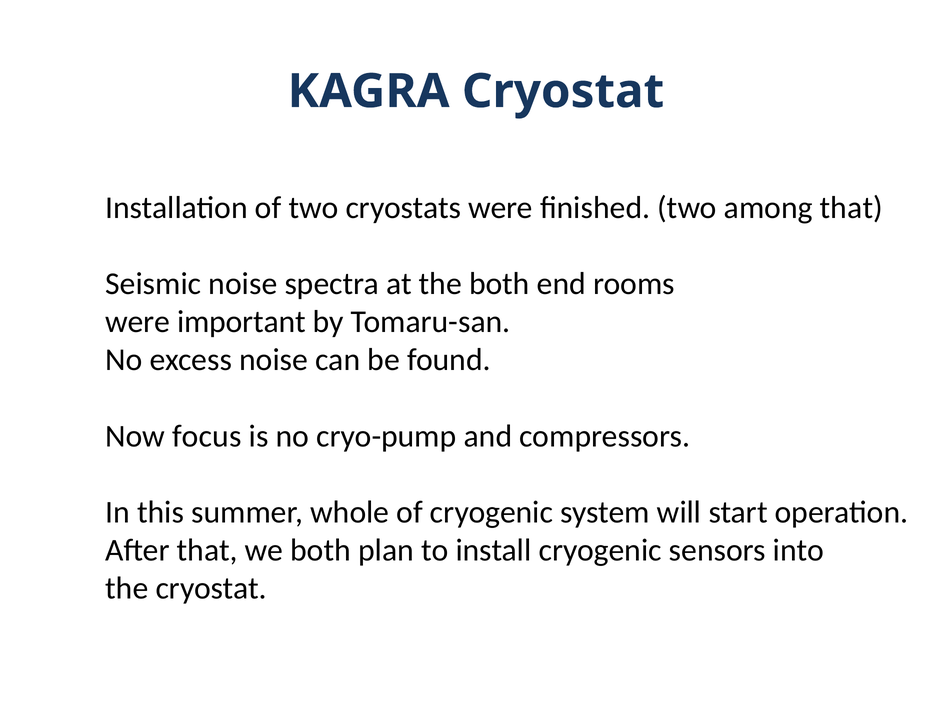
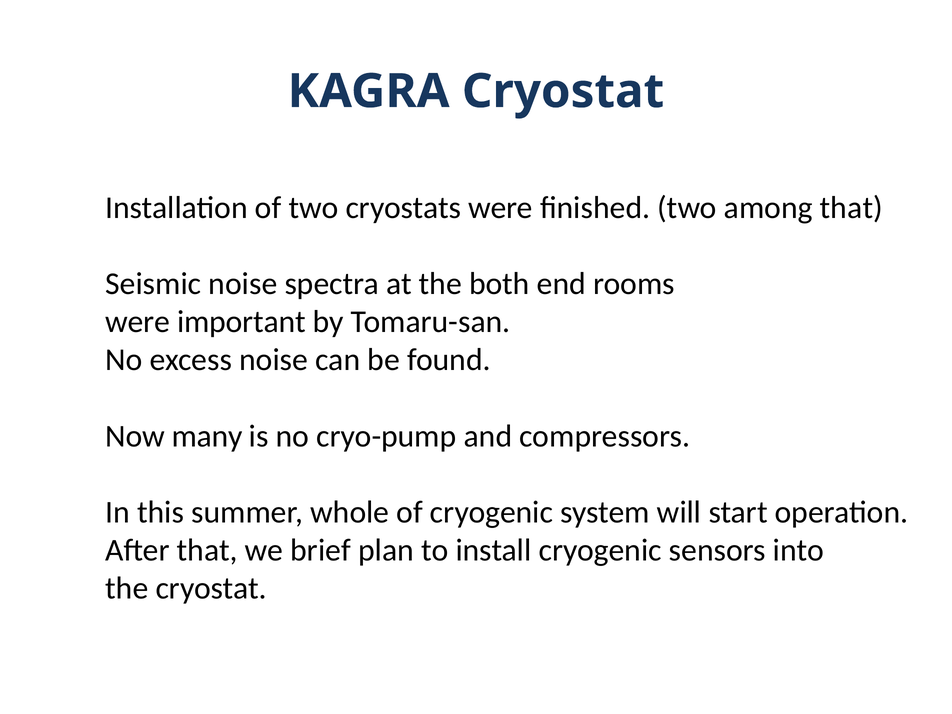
focus: focus -> many (207, 436)
we both: both -> brief (321, 550)
